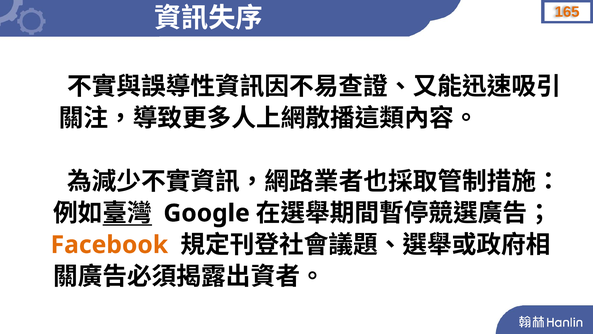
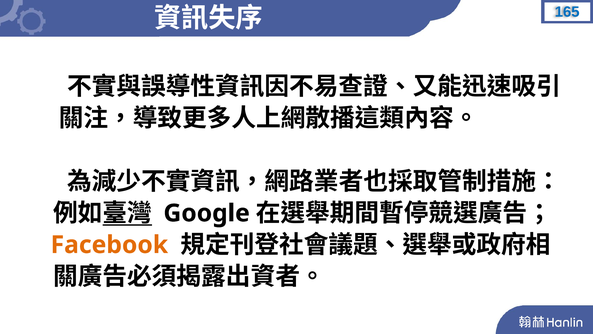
165 colour: orange -> blue (567, 12)
